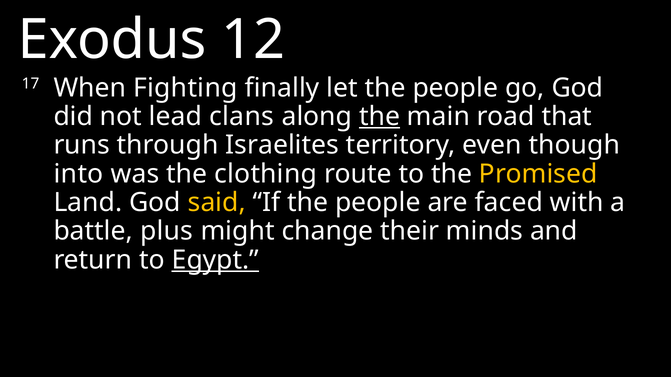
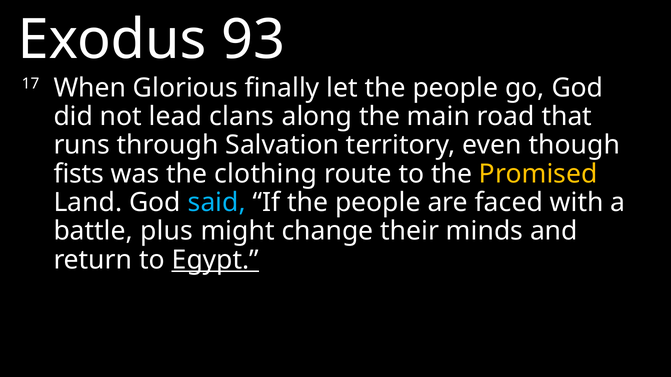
12: 12 -> 93 (253, 40)
Fighting: Fighting -> Glorious (186, 88)
the underline: present -> none (380, 117)
Israelites: Israelites -> Salvation (282, 145)
into: into -> fists (79, 174)
said colour: yellow -> light blue (217, 203)
